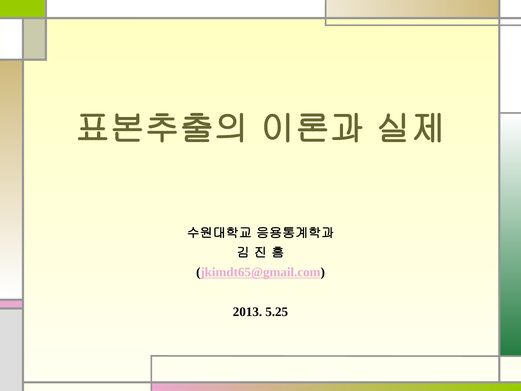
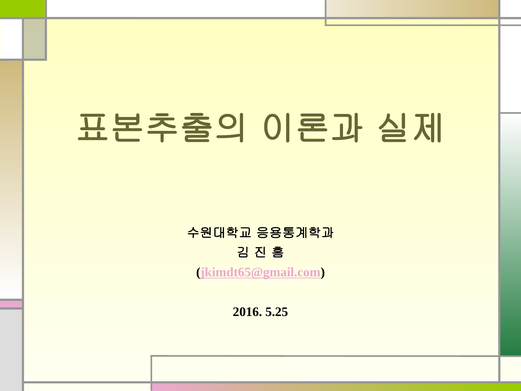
2013: 2013 -> 2016 (247, 312)
